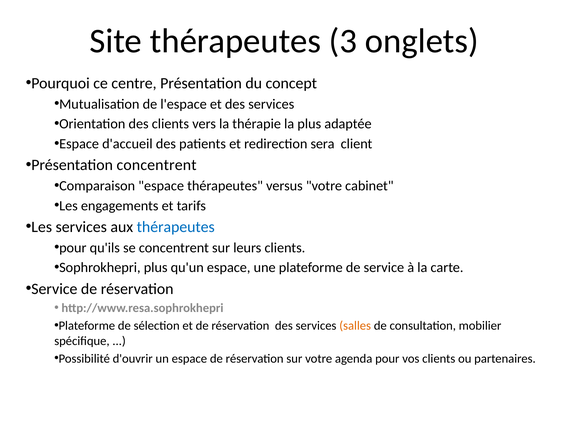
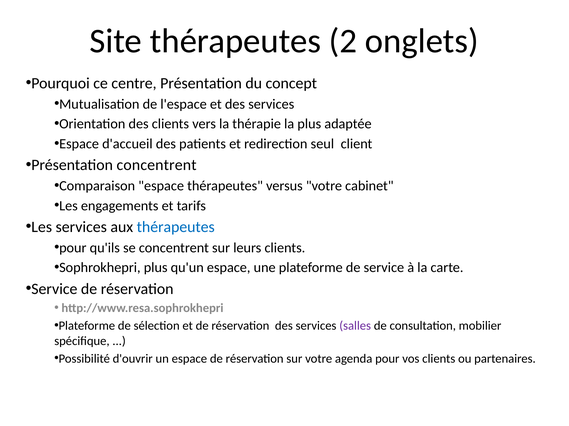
3: 3 -> 2 (343, 41)
sera: sera -> seul (322, 144)
salles colour: orange -> purple (355, 326)
